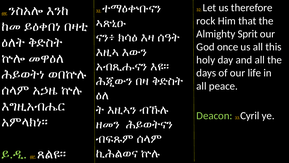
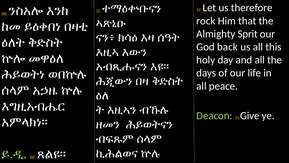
once: once -> back (228, 47)
Cyril: Cyril -> Give (250, 115)
